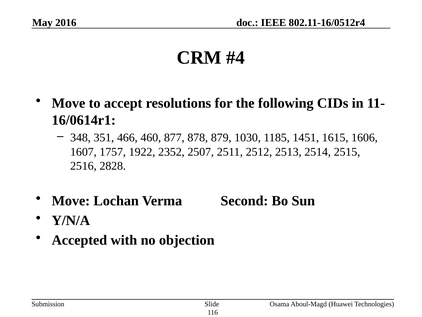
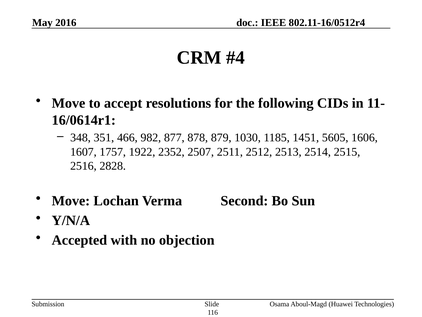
460: 460 -> 982 (151, 138)
1615: 1615 -> 5605 (335, 138)
